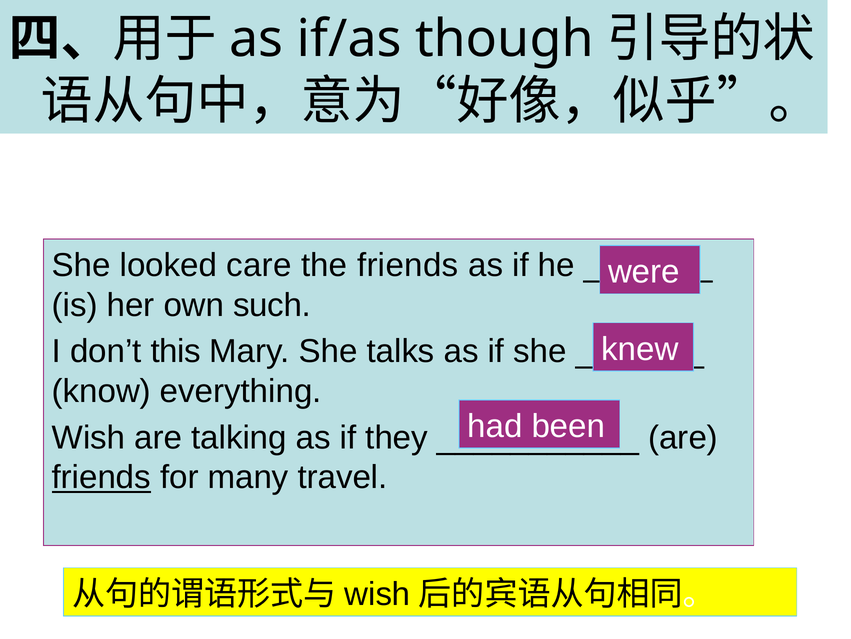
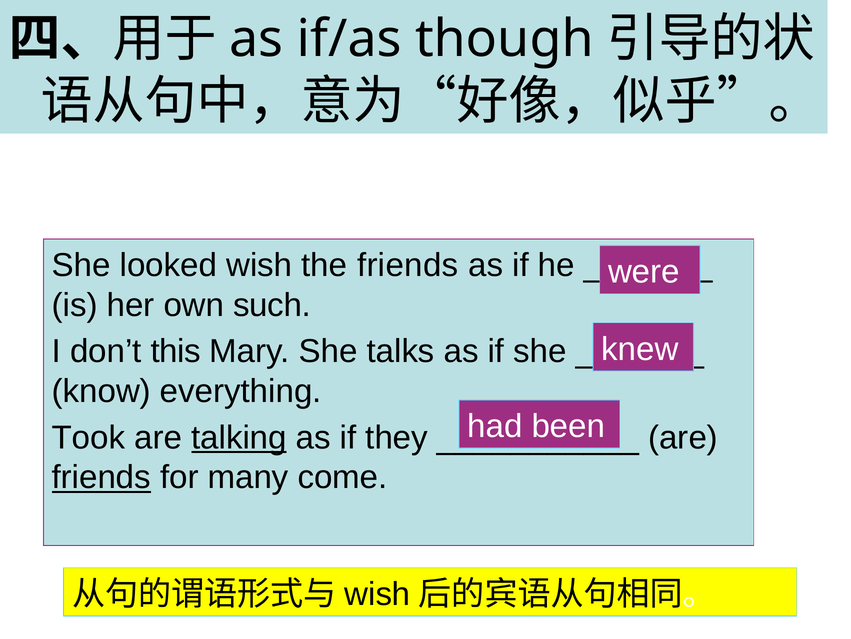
looked care: care -> wish (259, 265)
Wish: Wish -> Took (89, 437)
talking underline: none -> present (239, 437)
travel: travel -> come (343, 477)
